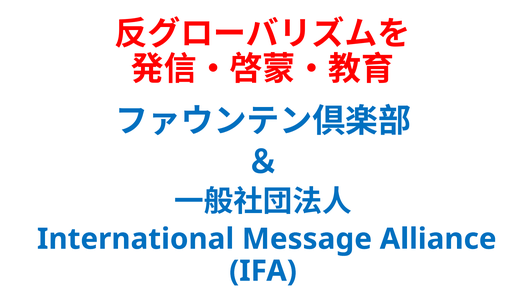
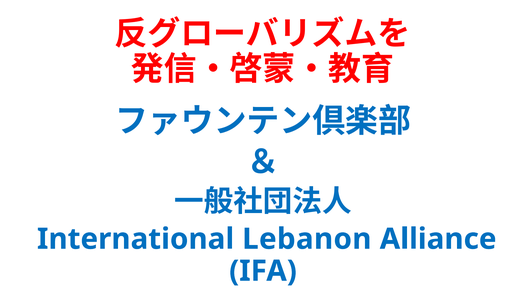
Message: Message -> Lebanon (307, 239)
